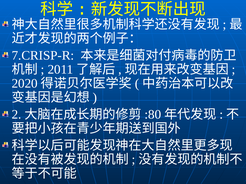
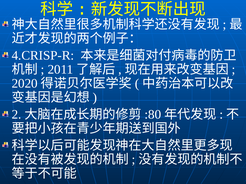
7.CRISP-R: 7.CRISP-R -> 4.CRISP-R (43, 56)
